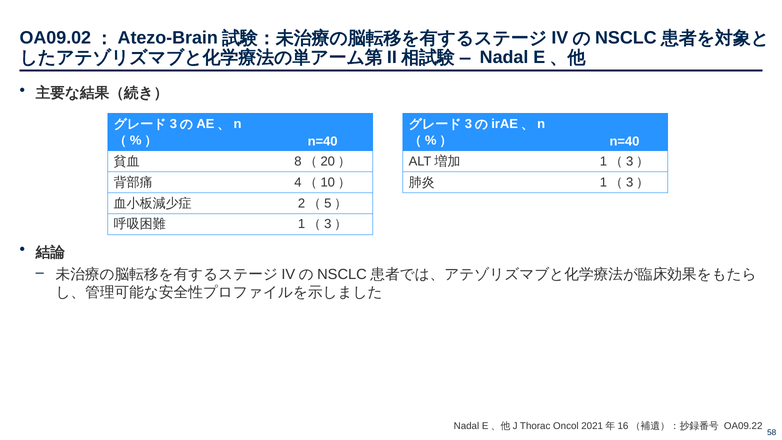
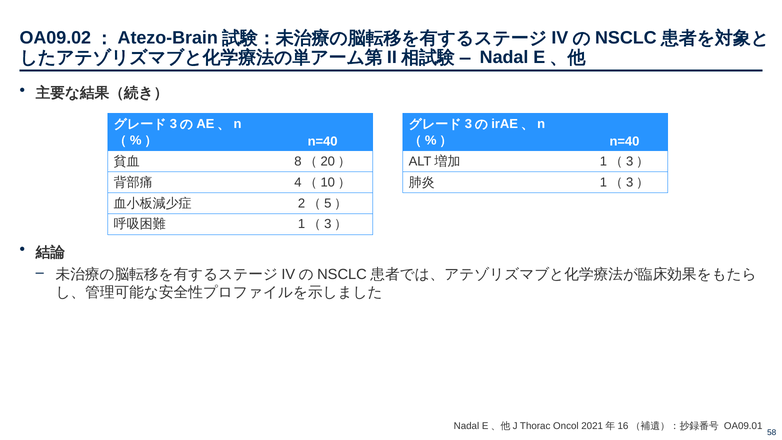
OA09.22: OA09.22 -> OA09.01 (743, 426)
